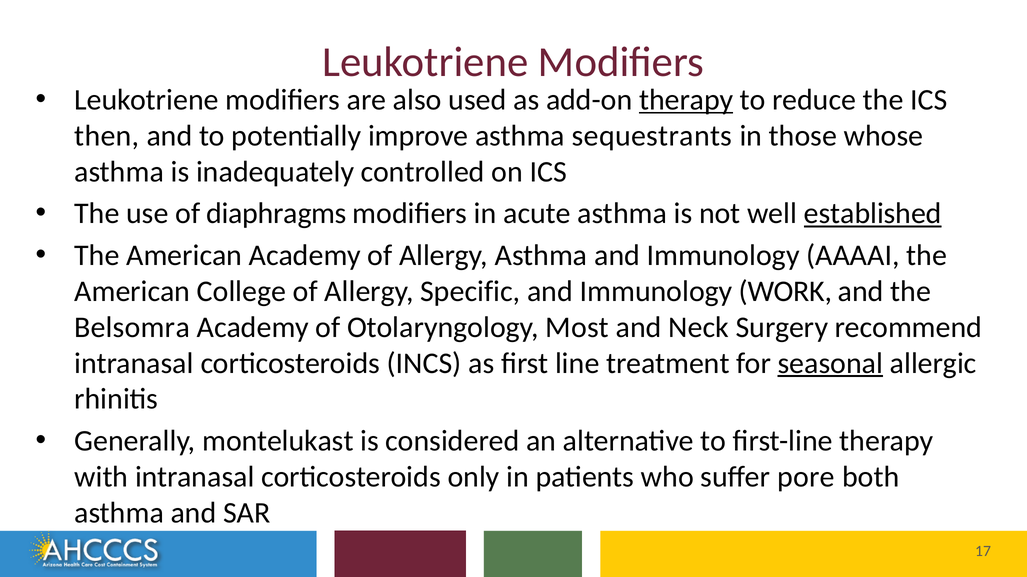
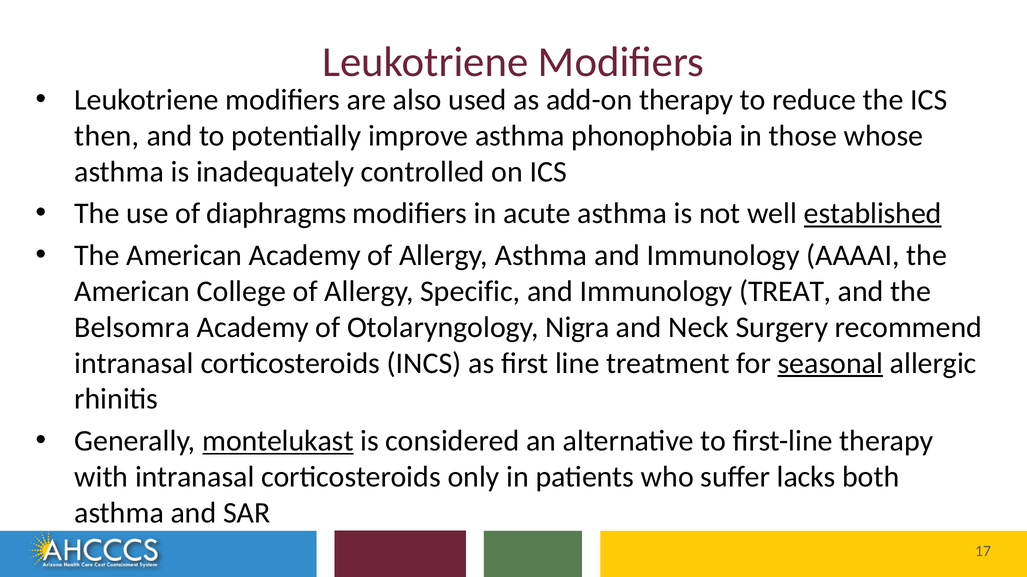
therapy underline: present -> none (686, 100)
sequestrants: sequestrants -> phonophobia (652, 136)
WORK: WORK -> TREAT (785, 292)
Most: Most -> Nigra (577, 328)
montelukast underline: none -> present (278, 441)
pore: pore -> lacks (806, 477)
